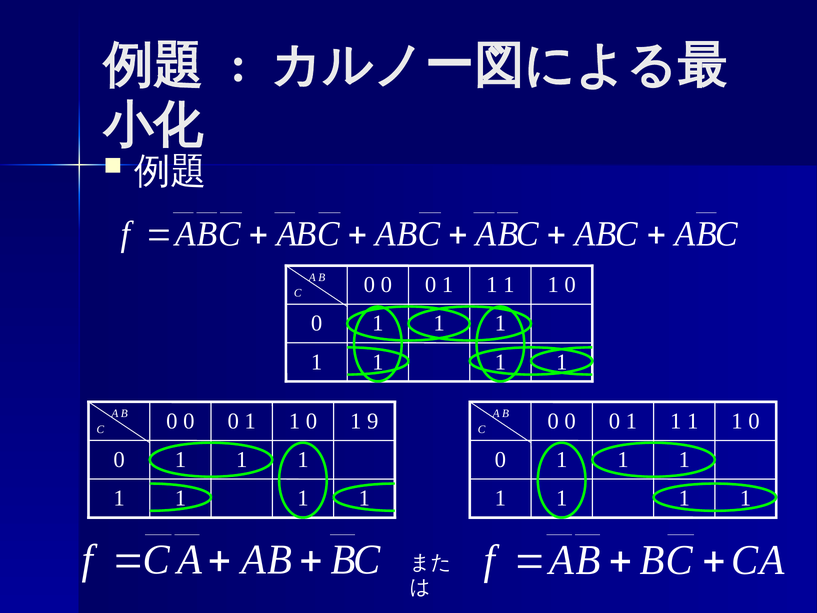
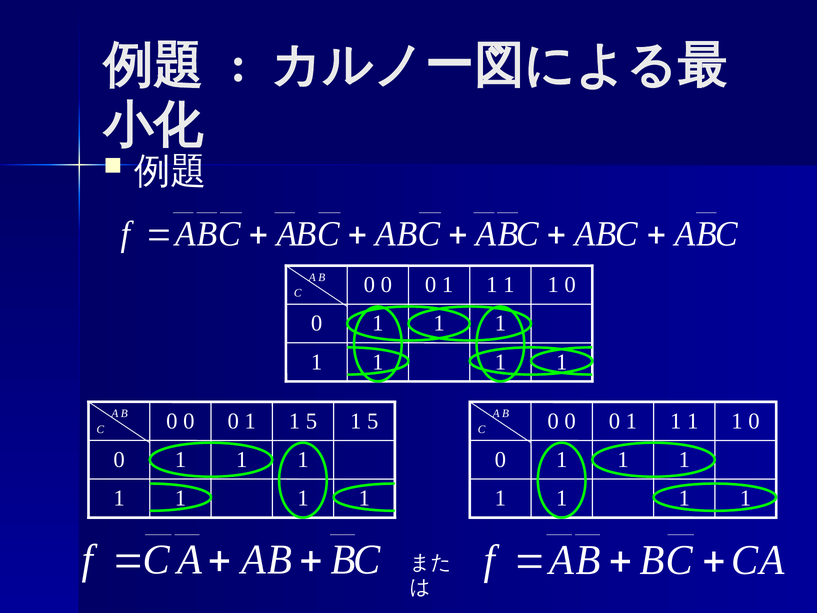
0: 0 -> 5 (311, 421)
9: 9 -> 5 (373, 421)
